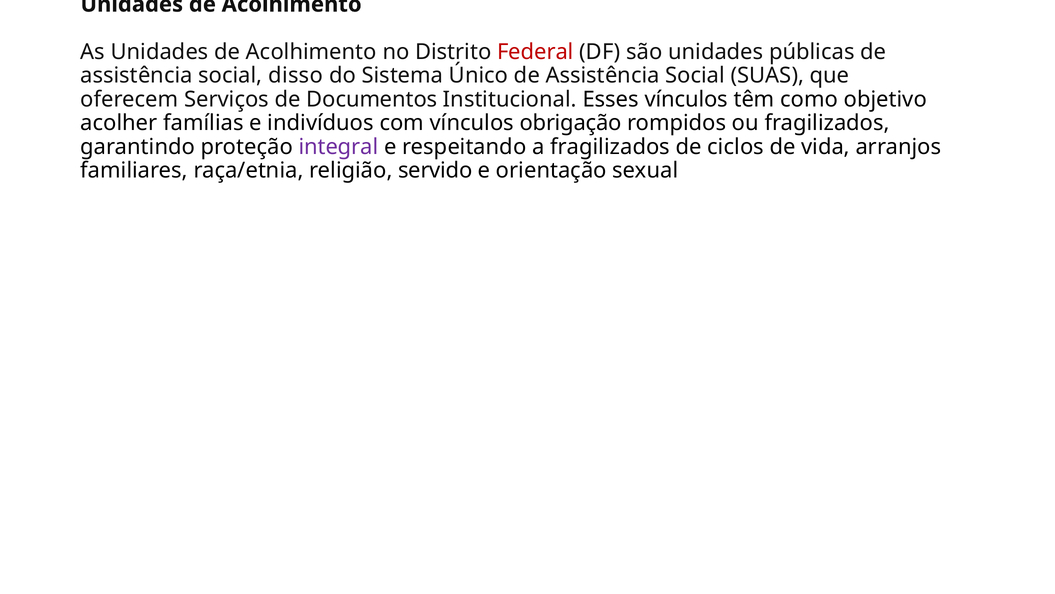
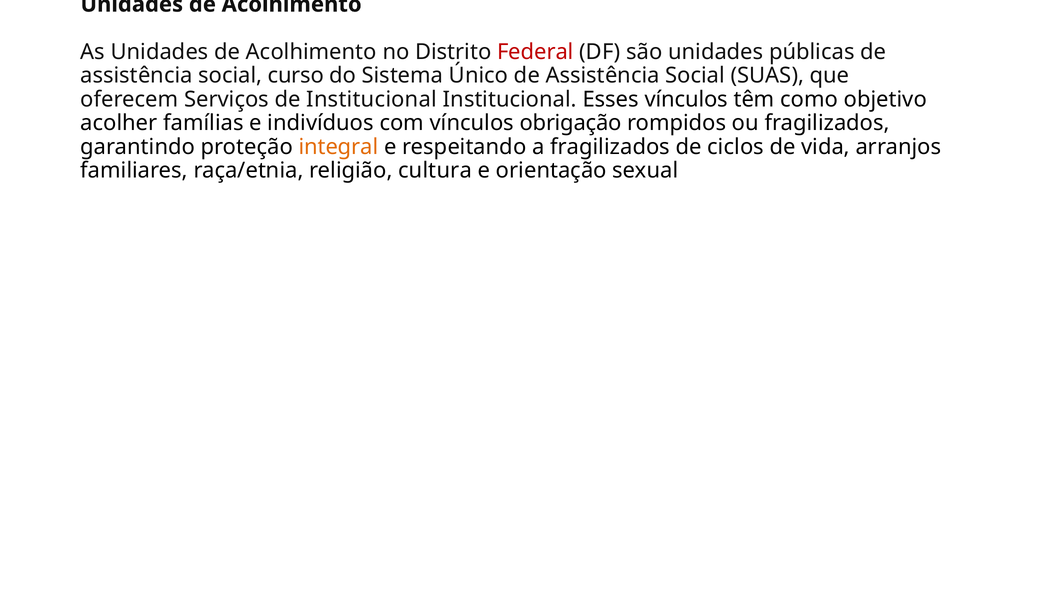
disso: disso -> curso (296, 76)
de Documentos: Documentos -> Institucional (372, 99)
integral colour: purple -> orange (338, 147)
servido: servido -> cultura (435, 171)
